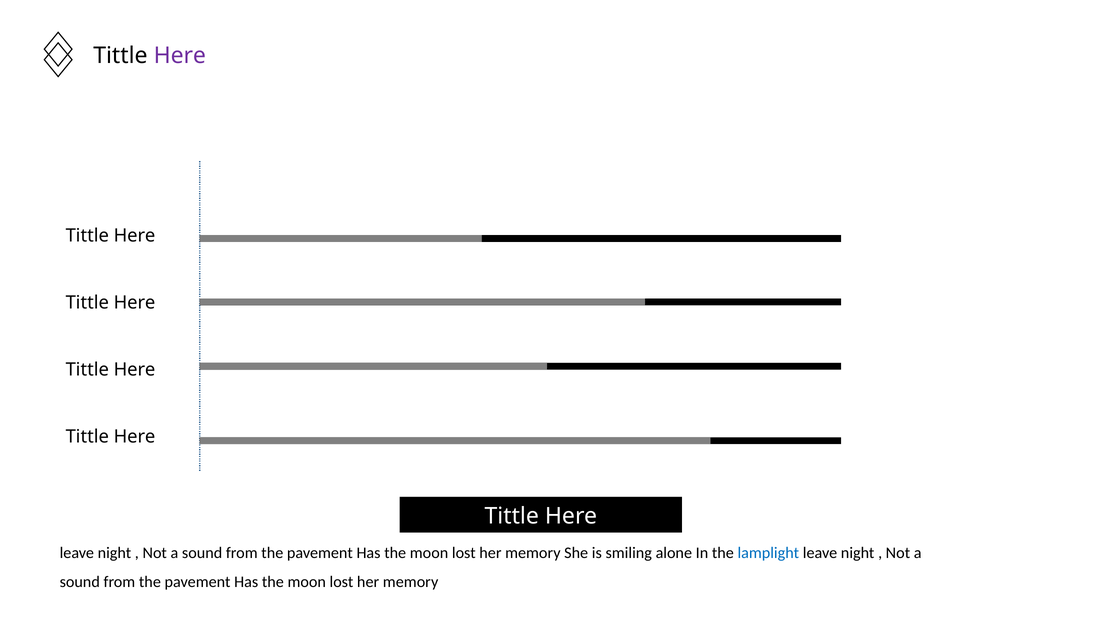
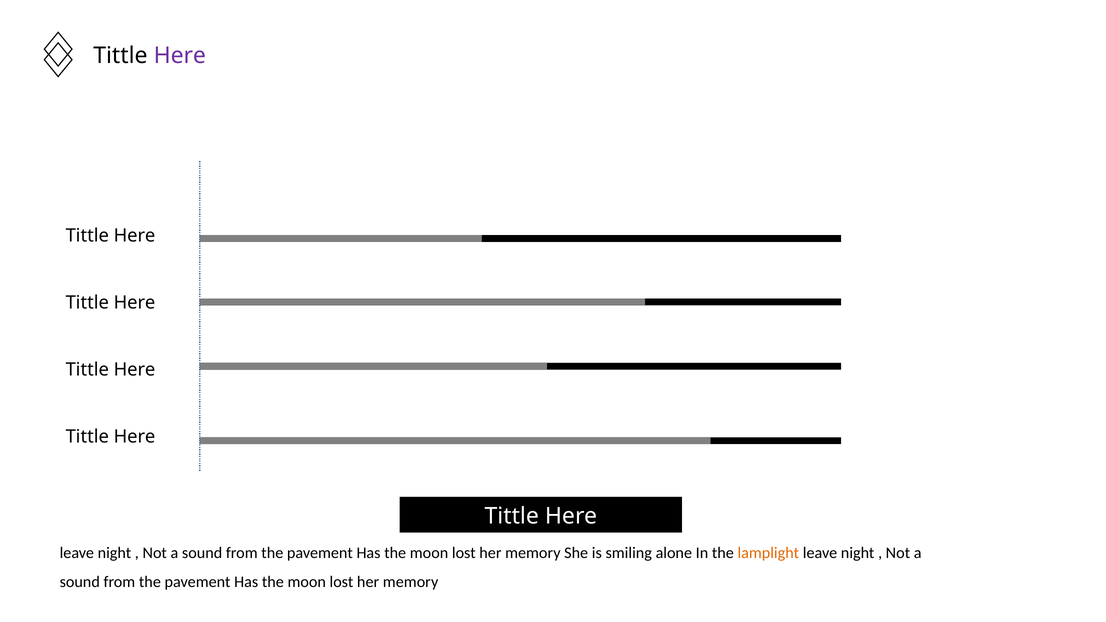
lamplight colour: blue -> orange (768, 553)
